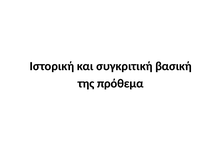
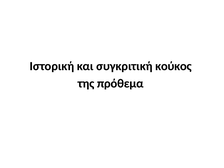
βασική: βασική -> κούκος (173, 66)
